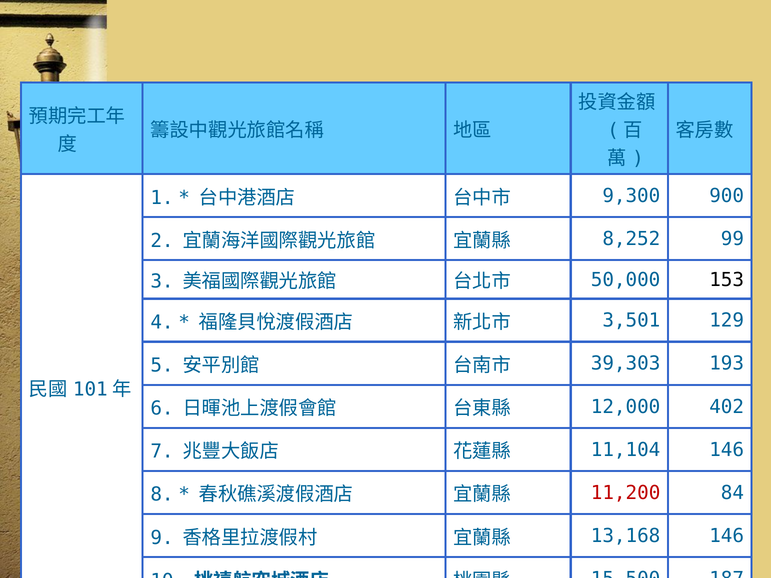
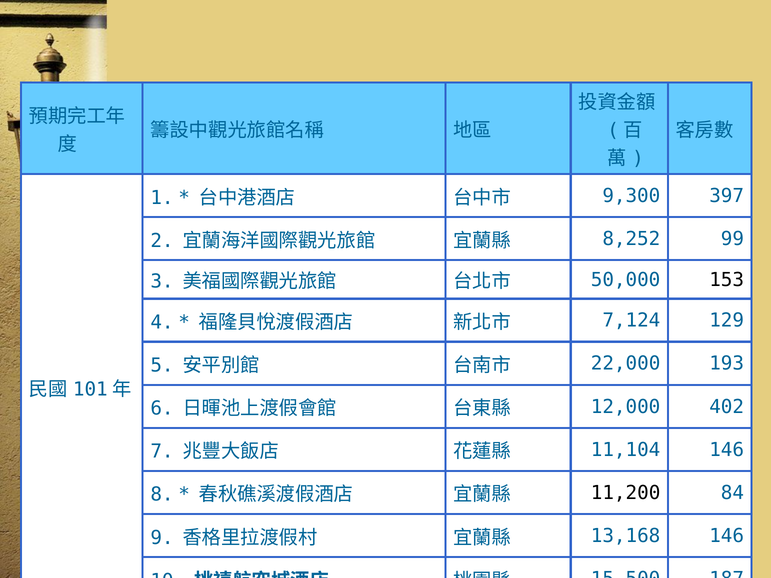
900: 900 -> 397 (727, 196)
3,501: 3,501 -> 7,124 (631, 321)
39,303: 39,303 -> 22,000 (626, 364)
11,200 colour: red -> black (626, 493)
